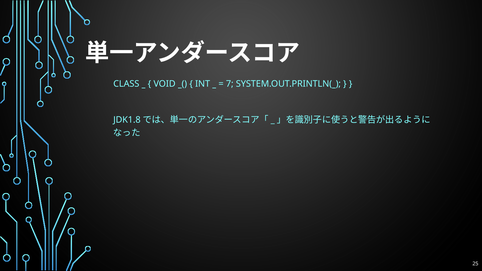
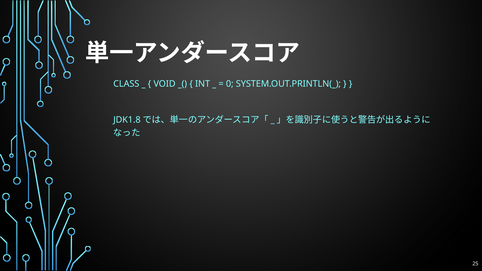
7: 7 -> 0 (230, 84)
